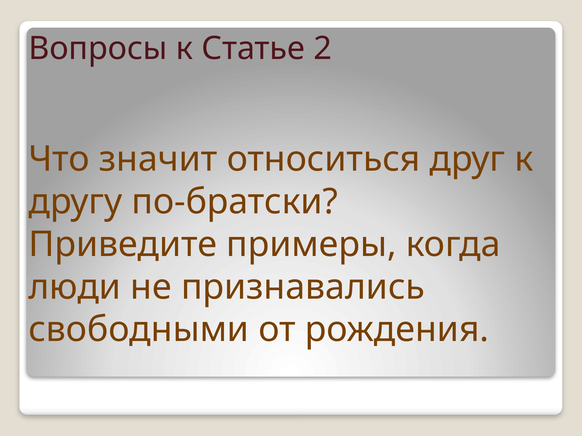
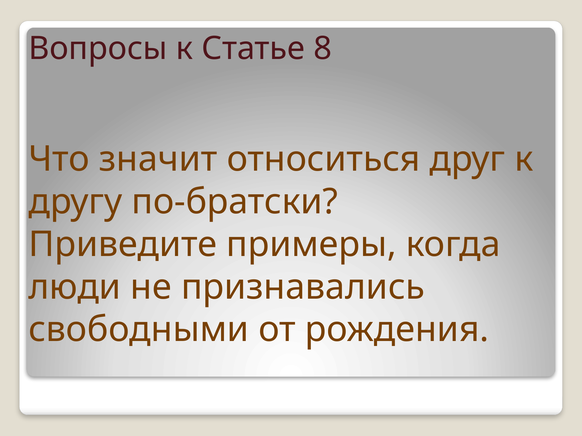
2: 2 -> 8 (323, 48)
